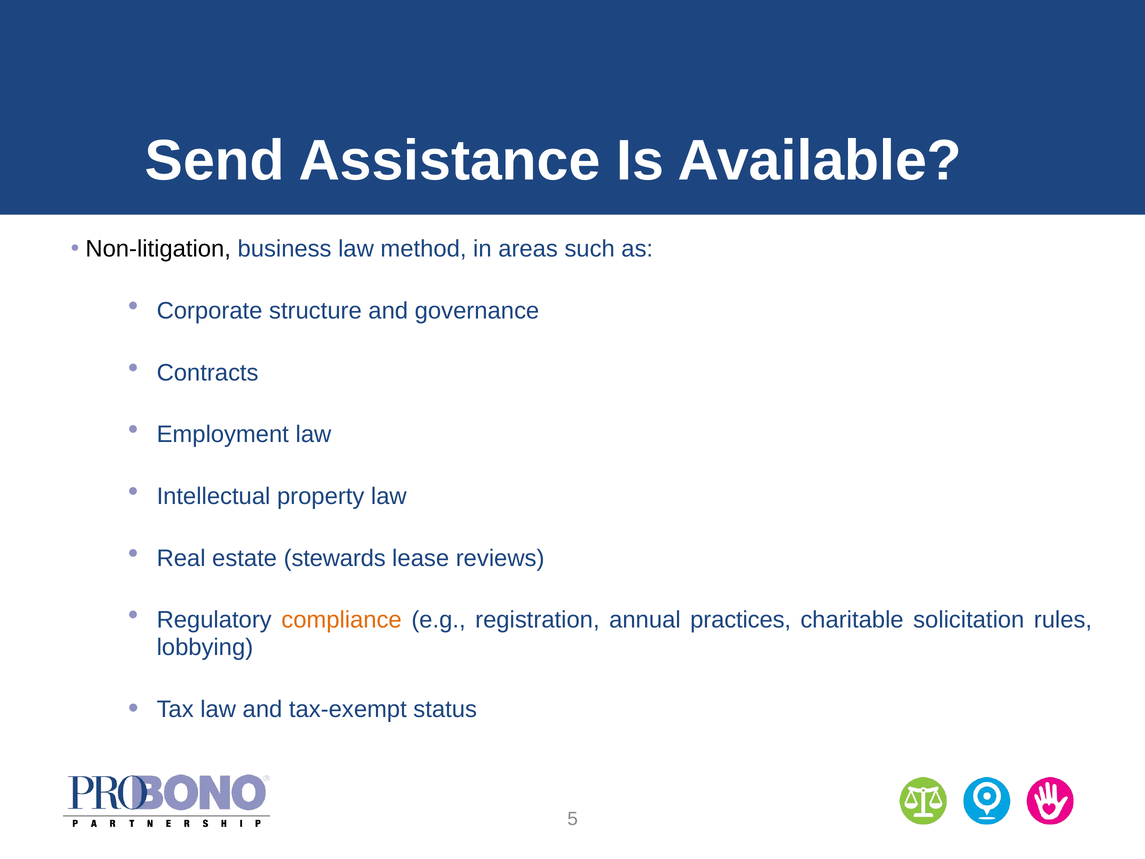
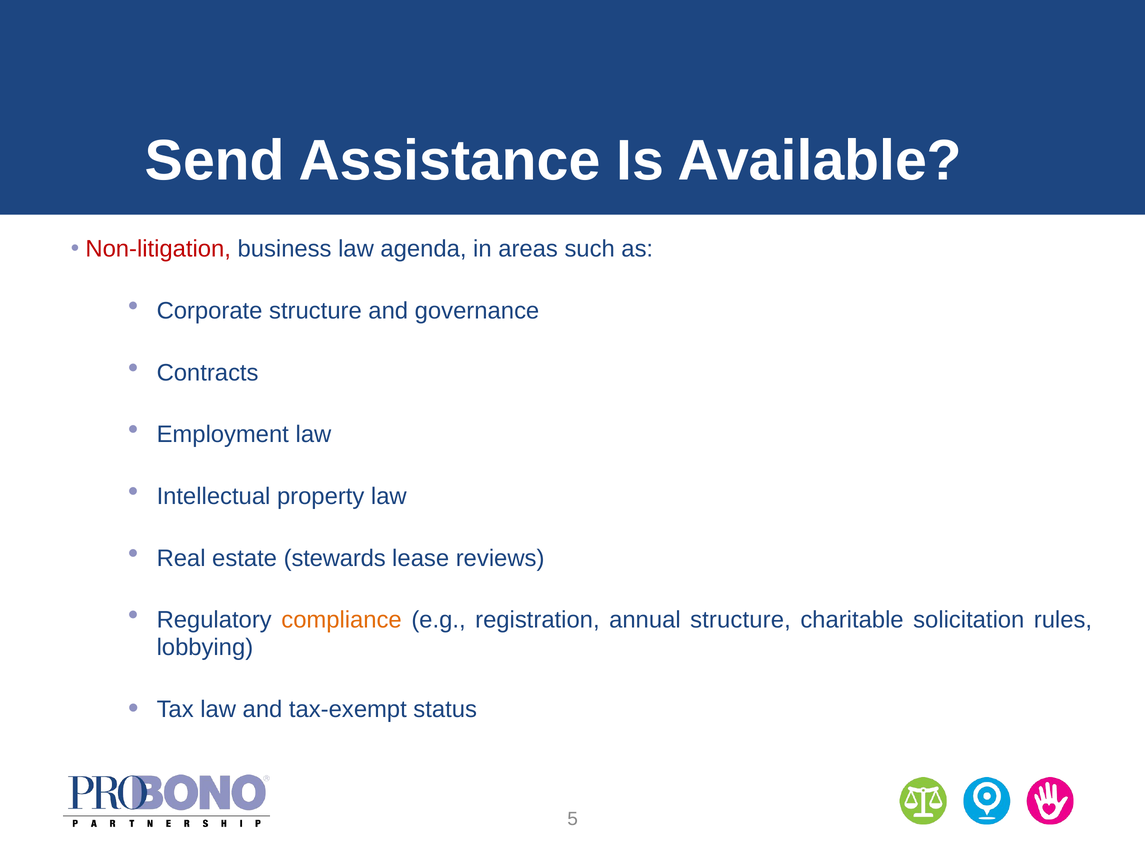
Non-litigation colour: black -> red (158, 249)
method: method -> agenda (424, 249)
annual practices: practices -> structure (740, 620)
